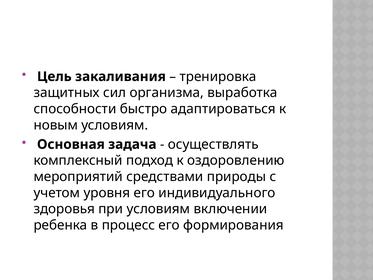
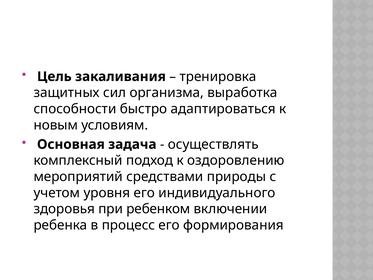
при условиям: условиям -> ребенком (158, 209)
